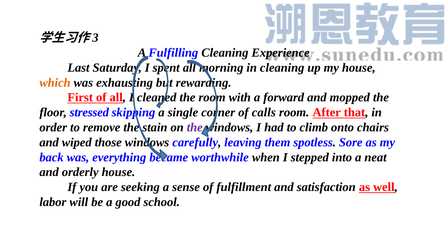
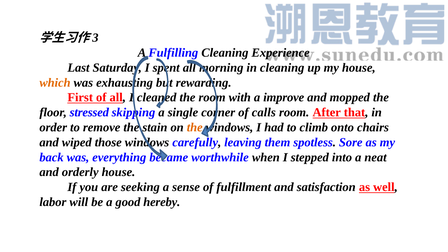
forward: forward -> improve (284, 98)
the colour: purple -> orange (195, 127)
school: school -> hereby (162, 202)
